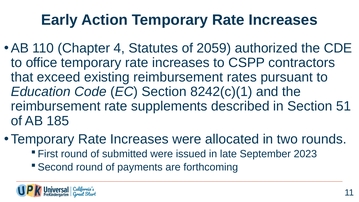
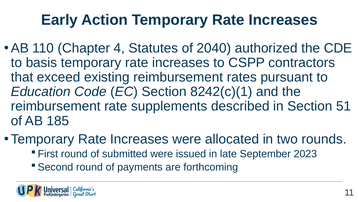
2059: 2059 -> 2040 (214, 48)
office: office -> basis (41, 63)
